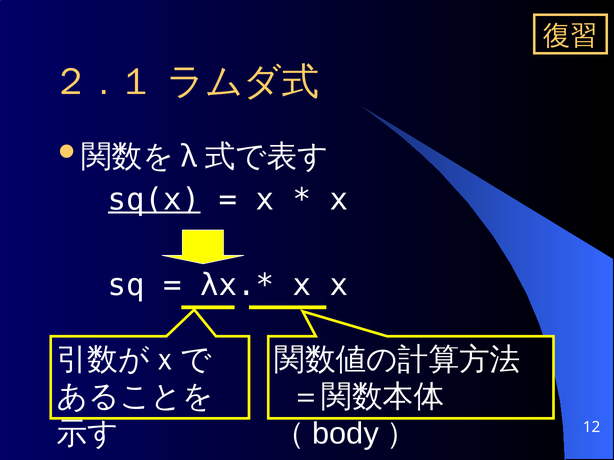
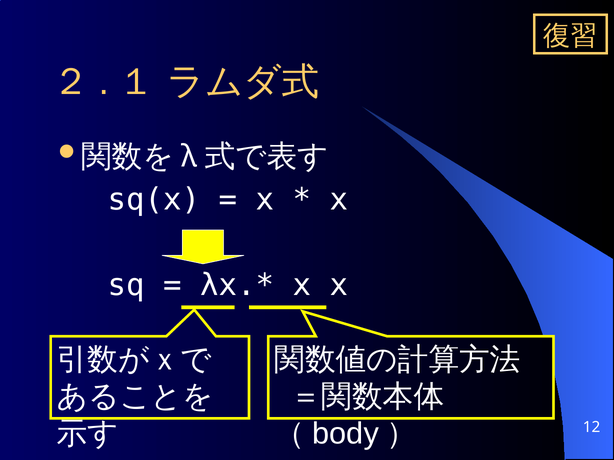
sq(x underline: present -> none (154, 200)
